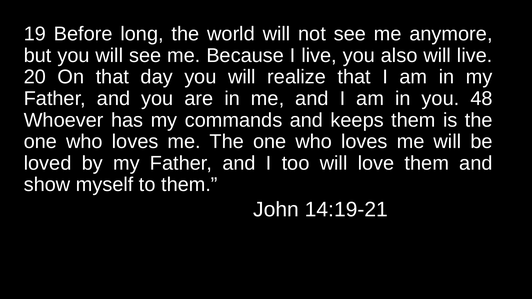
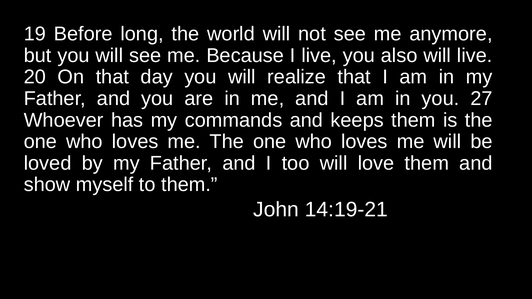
48: 48 -> 27 (482, 99)
